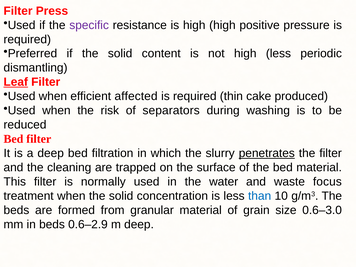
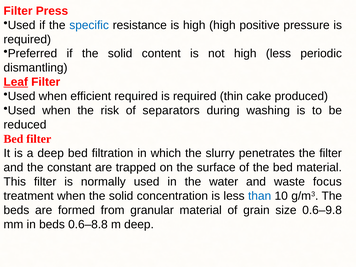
specific colour: purple -> blue (89, 25)
efficient affected: affected -> required (136, 96)
penetrates underline: present -> none (267, 153)
cleaning: cleaning -> constant (69, 167)
0.6–3.0: 0.6–3.0 -> 0.6–9.8 (322, 210)
0.6–2.9: 0.6–2.9 -> 0.6–8.8 (88, 224)
